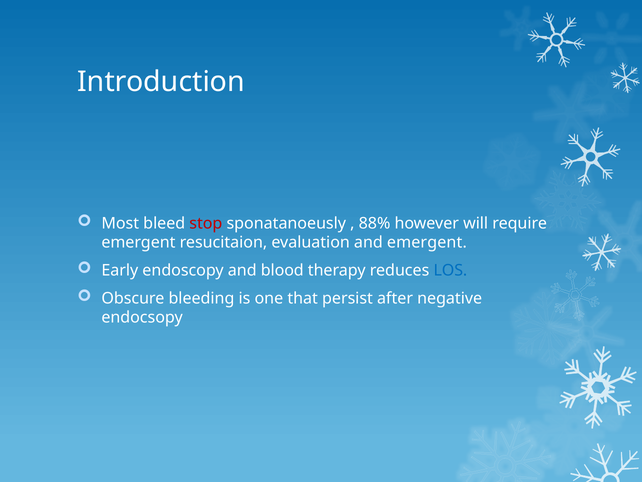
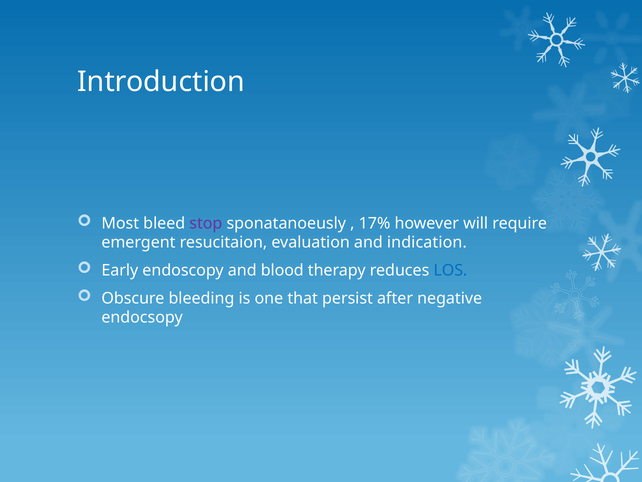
stop colour: red -> purple (206, 223)
88%: 88% -> 17% (375, 223)
and emergent: emergent -> indication (427, 242)
